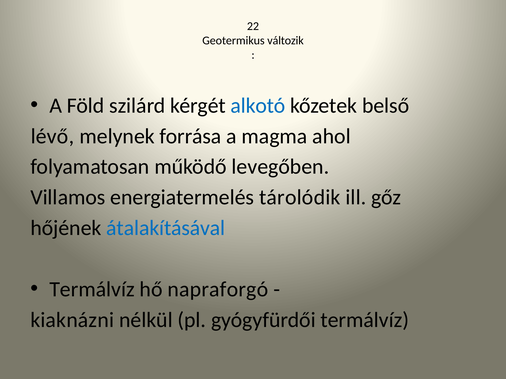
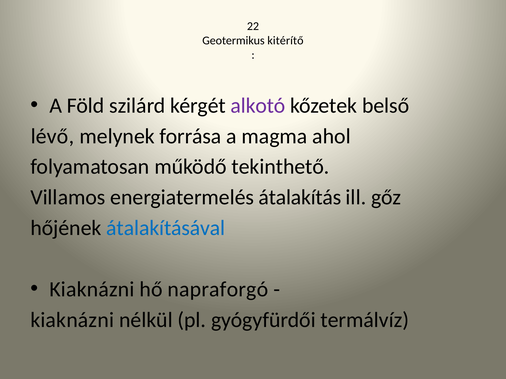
változik: változik -> kitérítő (285, 40)
alkotó colour: blue -> purple (258, 106)
levegőben: levegőben -> tekinthető (280, 167)
tárolódik: tárolódik -> átalakítás (300, 198)
Termálvíz: Termálvíz -> Kiaknázni (92, 290)
